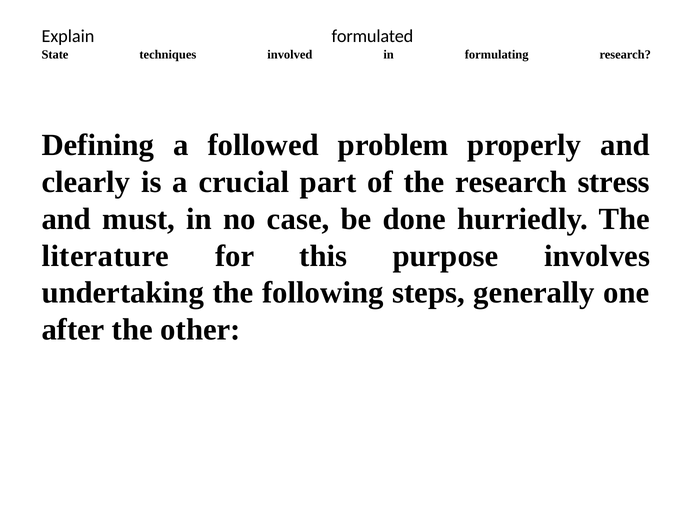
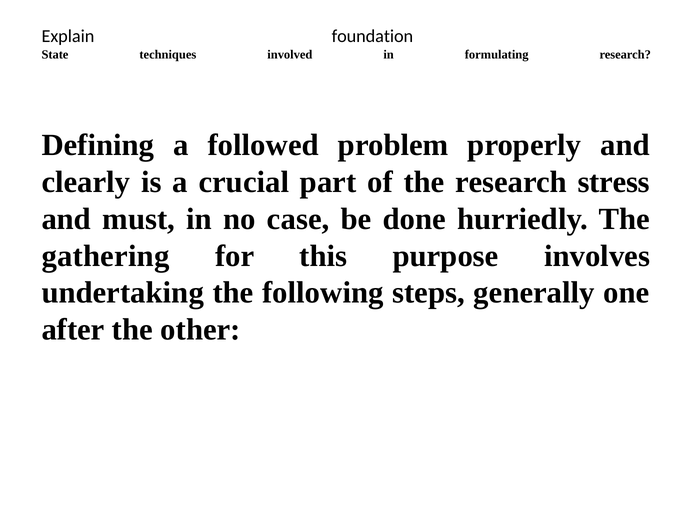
formulated: formulated -> foundation (372, 36)
literature: literature -> gathering (106, 256)
